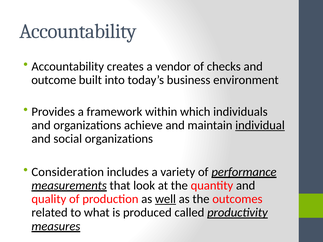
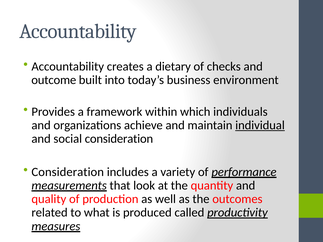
vendor: vendor -> dietary (173, 67)
social organizations: organizations -> consideration (119, 139)
well underline: present -> none (165, 199)
